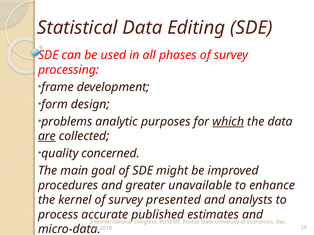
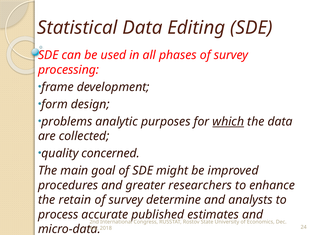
are underline: present -> none (47, 136)
unavailable: unavailable -> researchers (200, 186)
kernel: kernel -> retain (75, 200)
presented: presented -> determine (174, 200)
